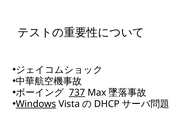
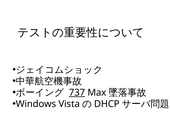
Windows underline: present -> none (36, 104)
